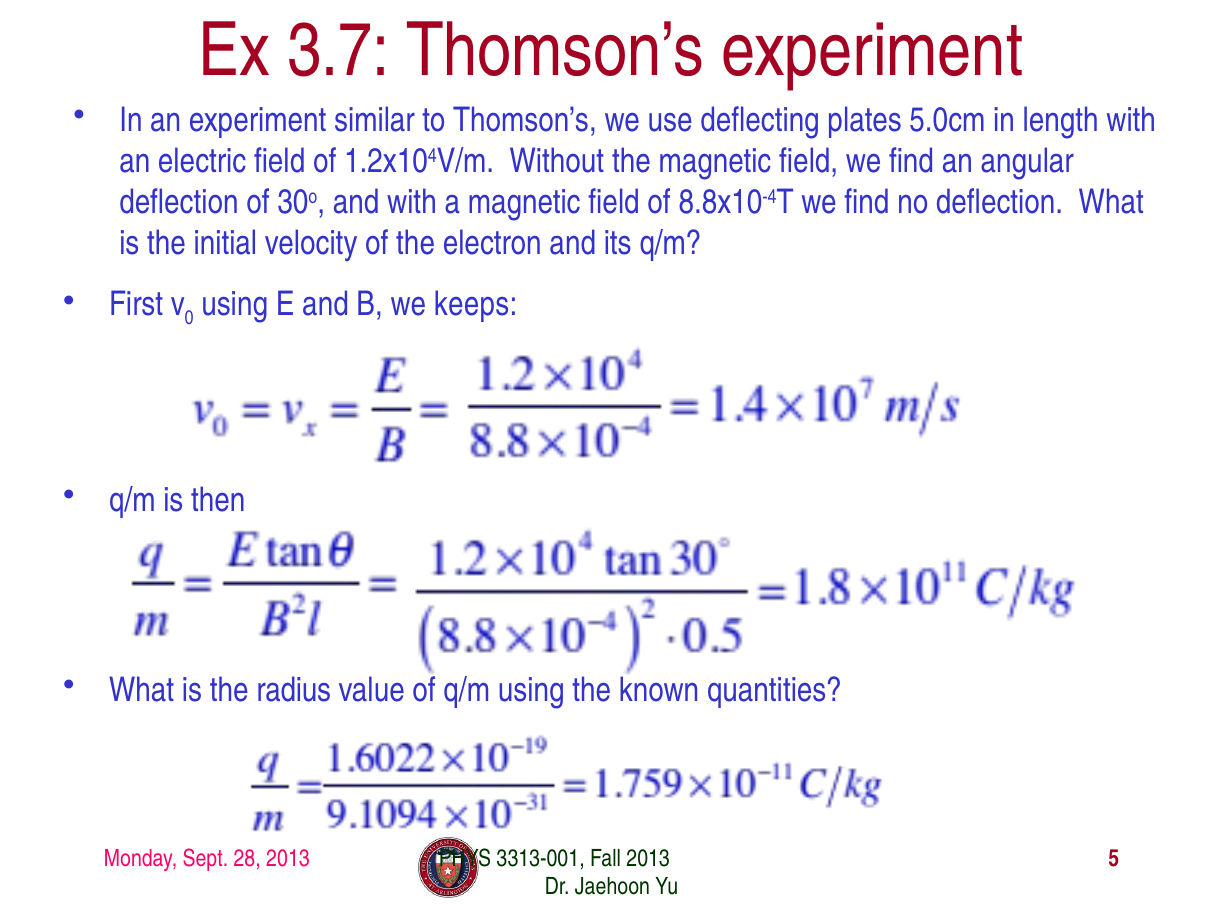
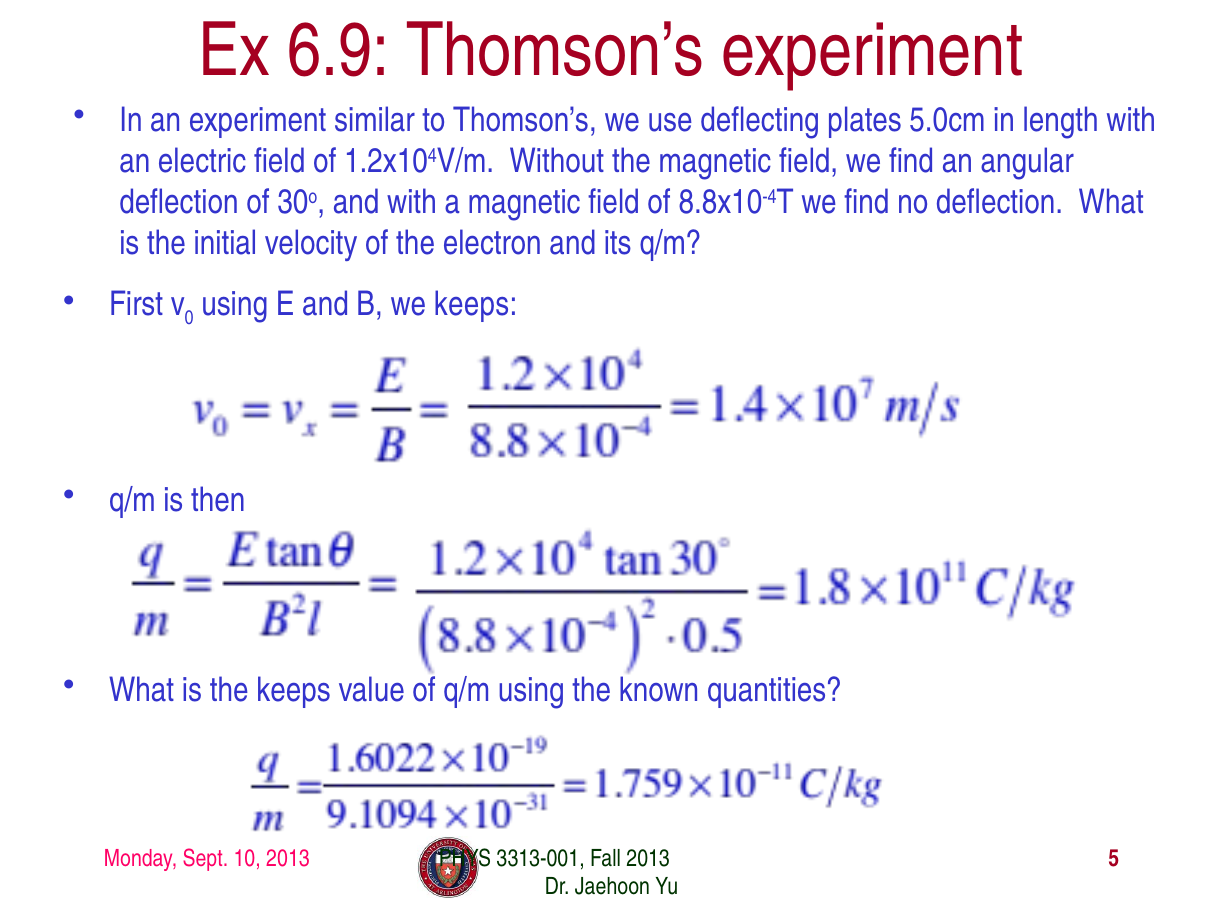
3.7: 3.7 -> 6.9 (338, 51)
the radius: radius -> keeps (294, 690)
28: 28 -> 10 (247, 858)
